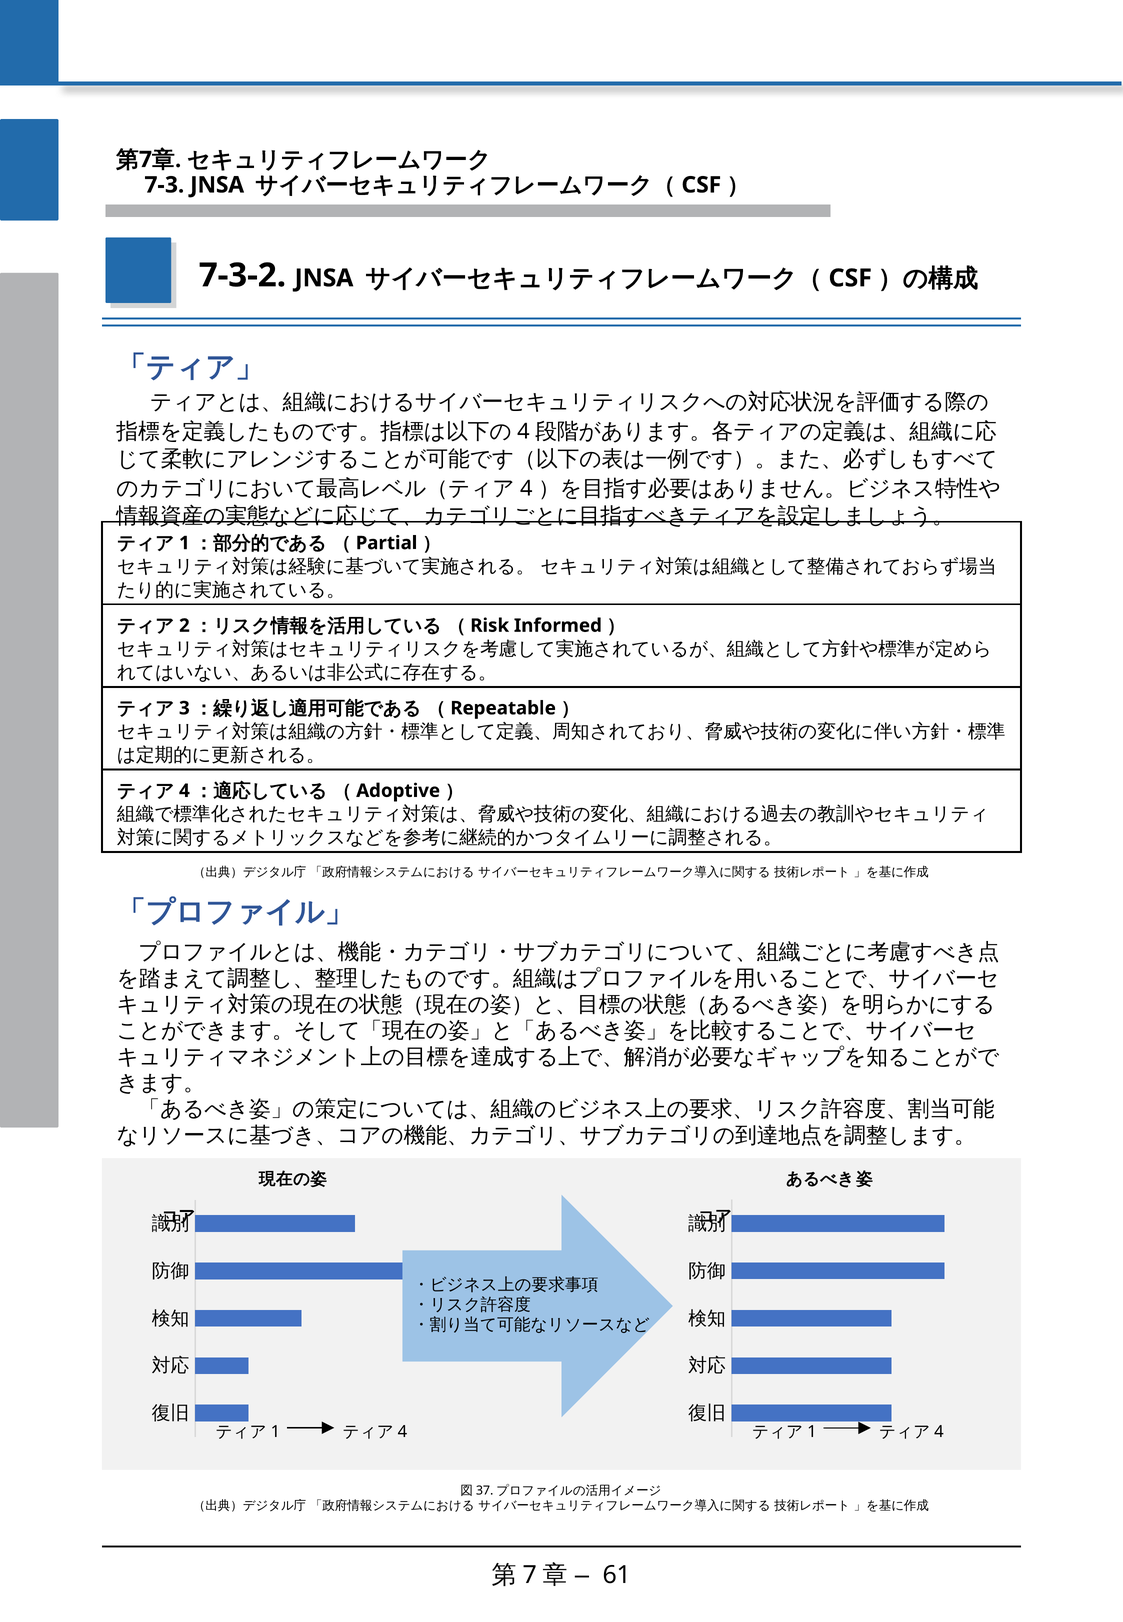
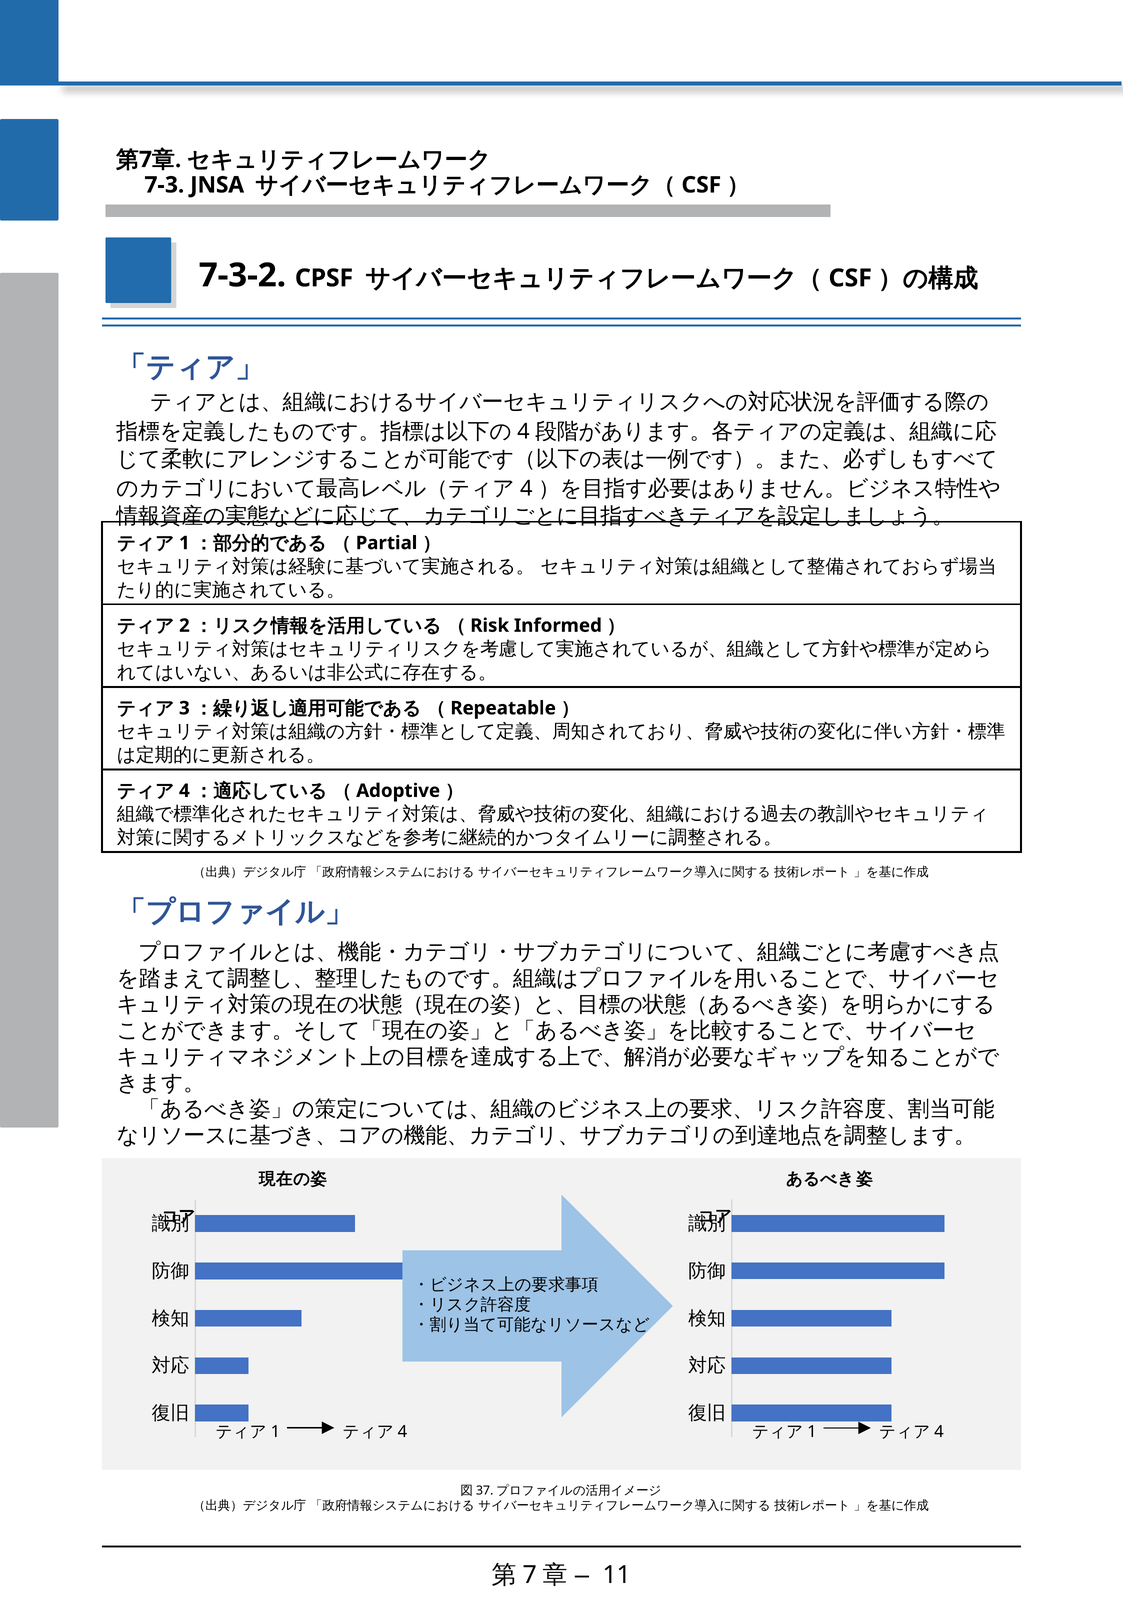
7-3-2 JNSA: JNSA -> CPSF (324, 278)
61: 61 -> 11 (617, 1575)
